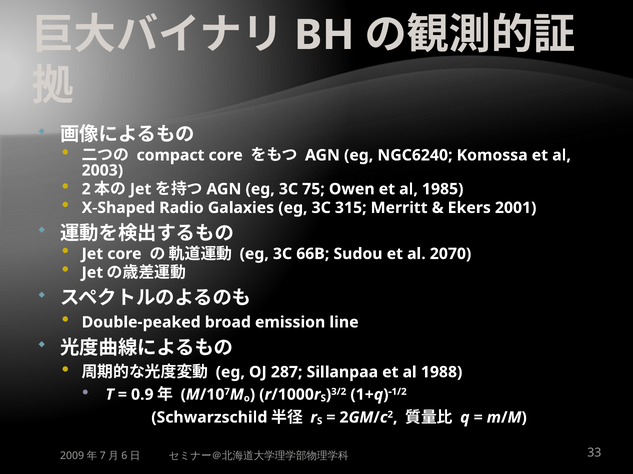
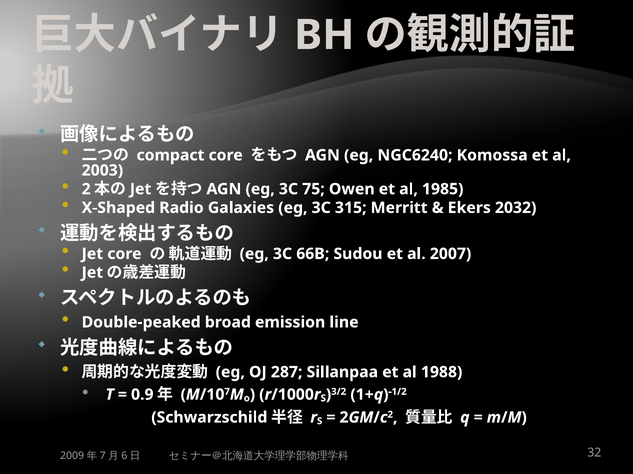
2001: 2001 -> 2032 (516, 208)
2070: 2070 -> 2007 (451, 254)
33: 33 -> 32 (594, 454)
